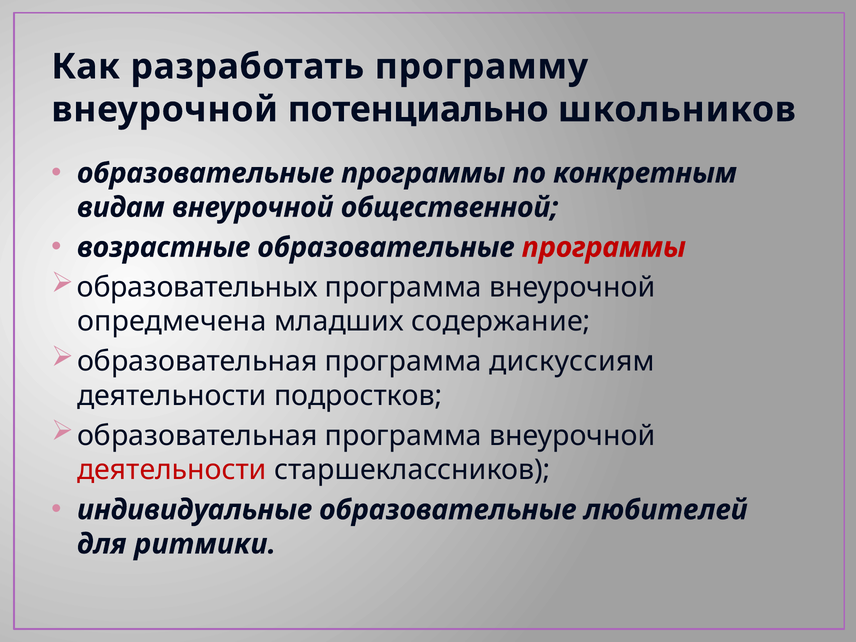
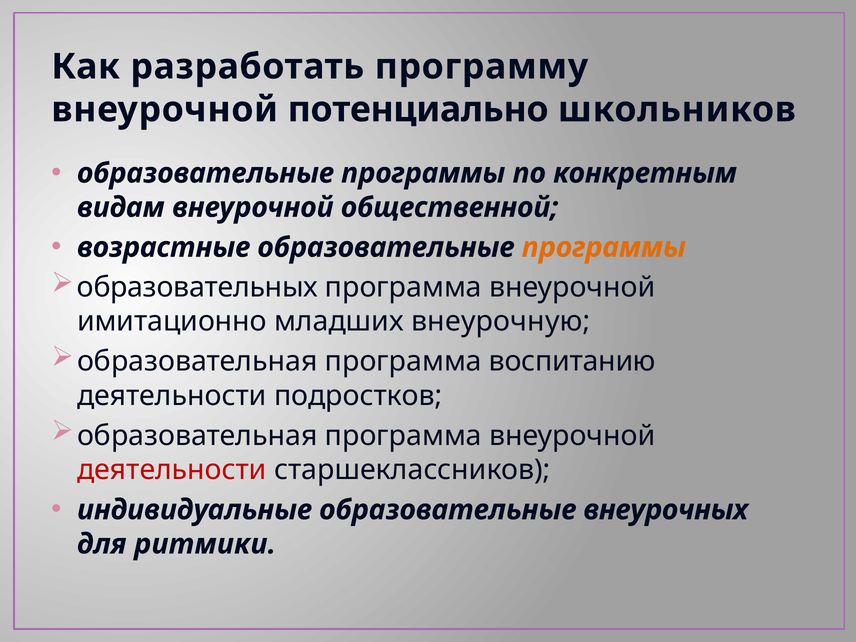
программы colour: red -> orange (604, 247)
опредмечена: опредмечена -> имитационно (172, 322)
содержание: содержание -> внеурочную (501, 322)
дискуссиям: дискуссиям -> воспитанию (572, 361)
любителей: любителей -> внеурочных (666, 510)
